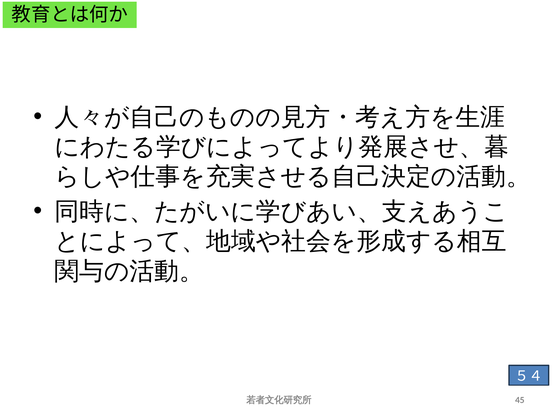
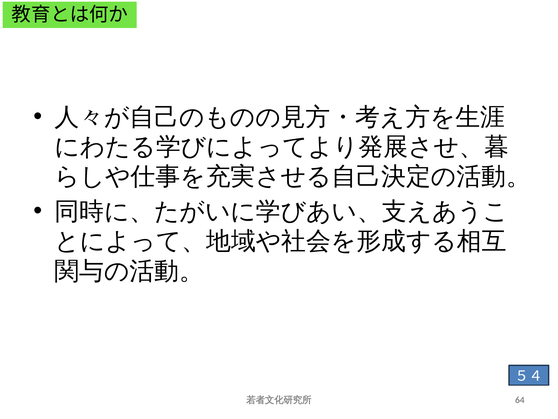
45: 45 -> 64 (520, 400)
